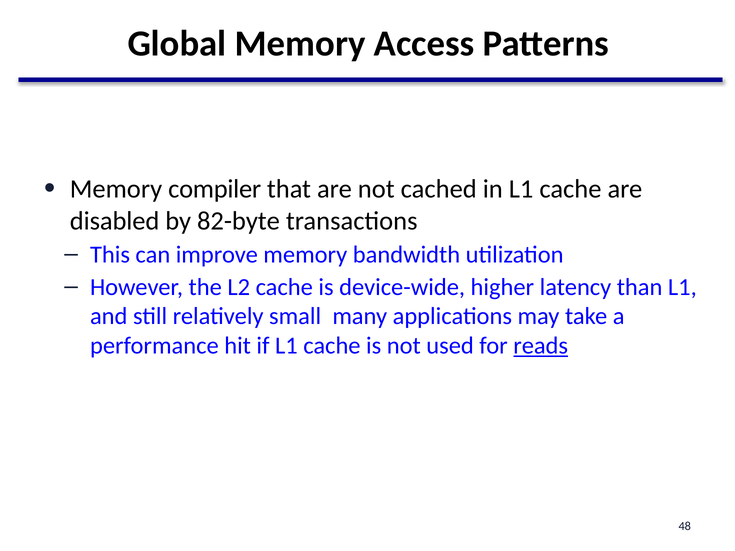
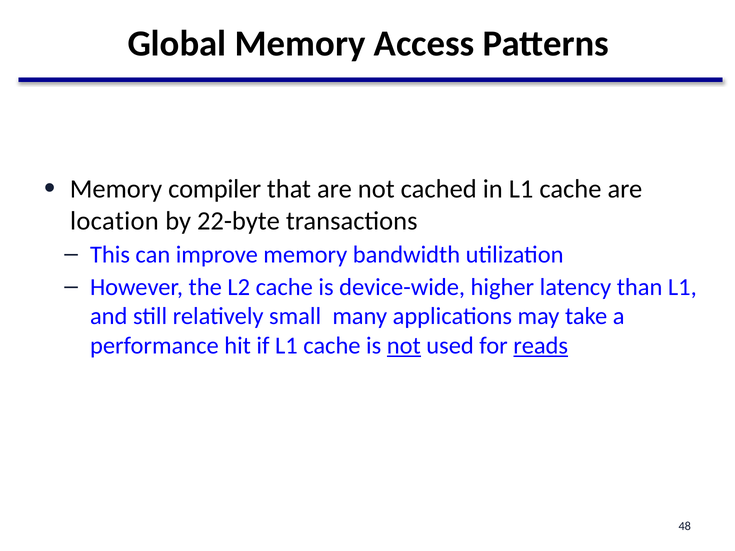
disabled: disabled -> location (114, 221)
82-byte: 82-byte -> 22-byte (238, 221)
not underline: none -> present (404, 346)
